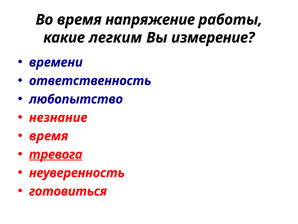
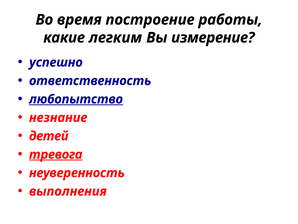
напряжение: напряжение -> построение (150, 20)
времени: времени -> успешно (56, 62)
любопытство underline: none -> present (76, 99)
время: время -> детей (49, 136)
готовиться: готовиться -> выполнения (68, 191)
